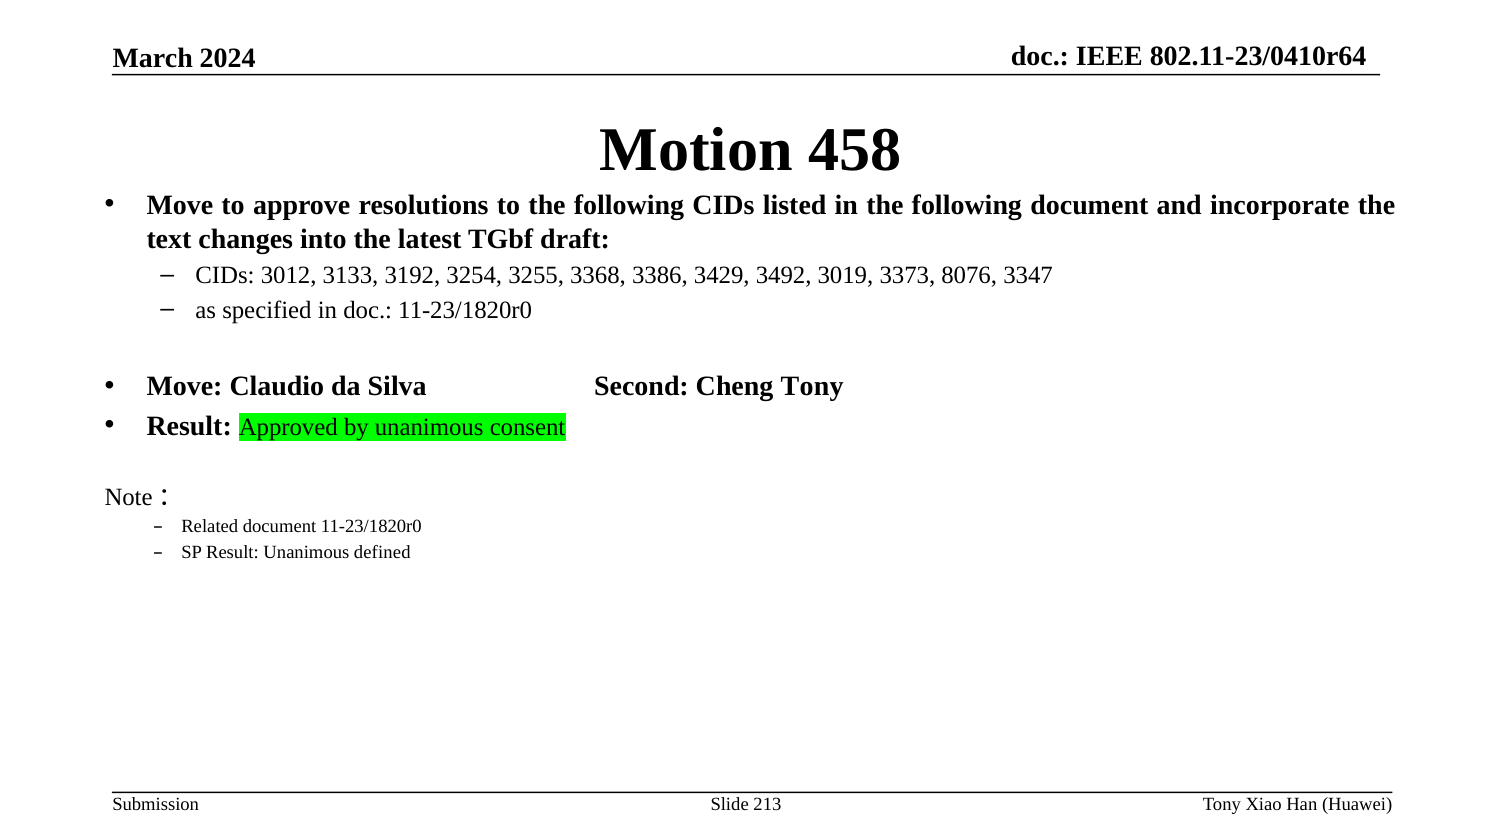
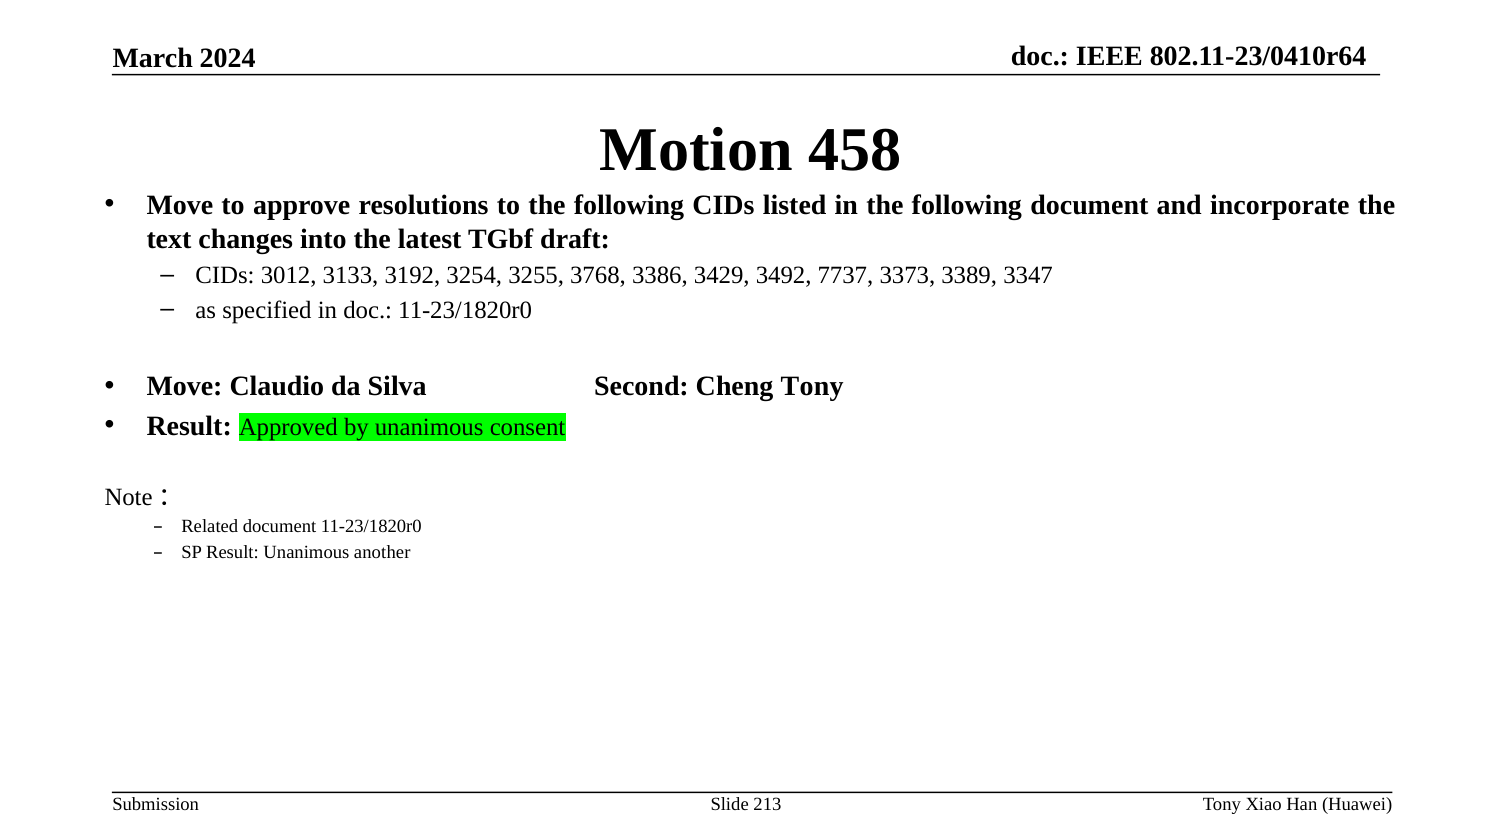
3368: 3368 -> 3768 (598, 275)
3019: 3019 -> 7737 (845, 275)
8076: 8076 -> 3389 (969, 275)
defined: defined -> another (382, 553)
